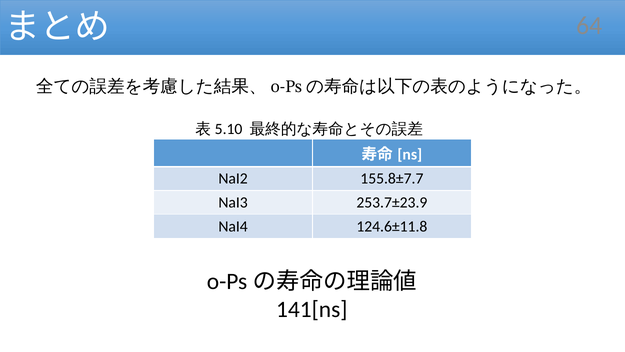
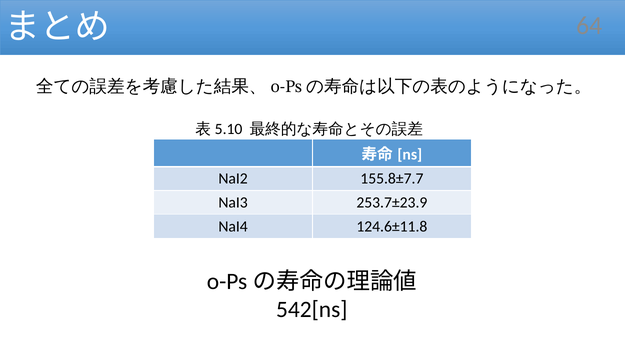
141[ns: 141[ns -> 542[ns (312, 309)
